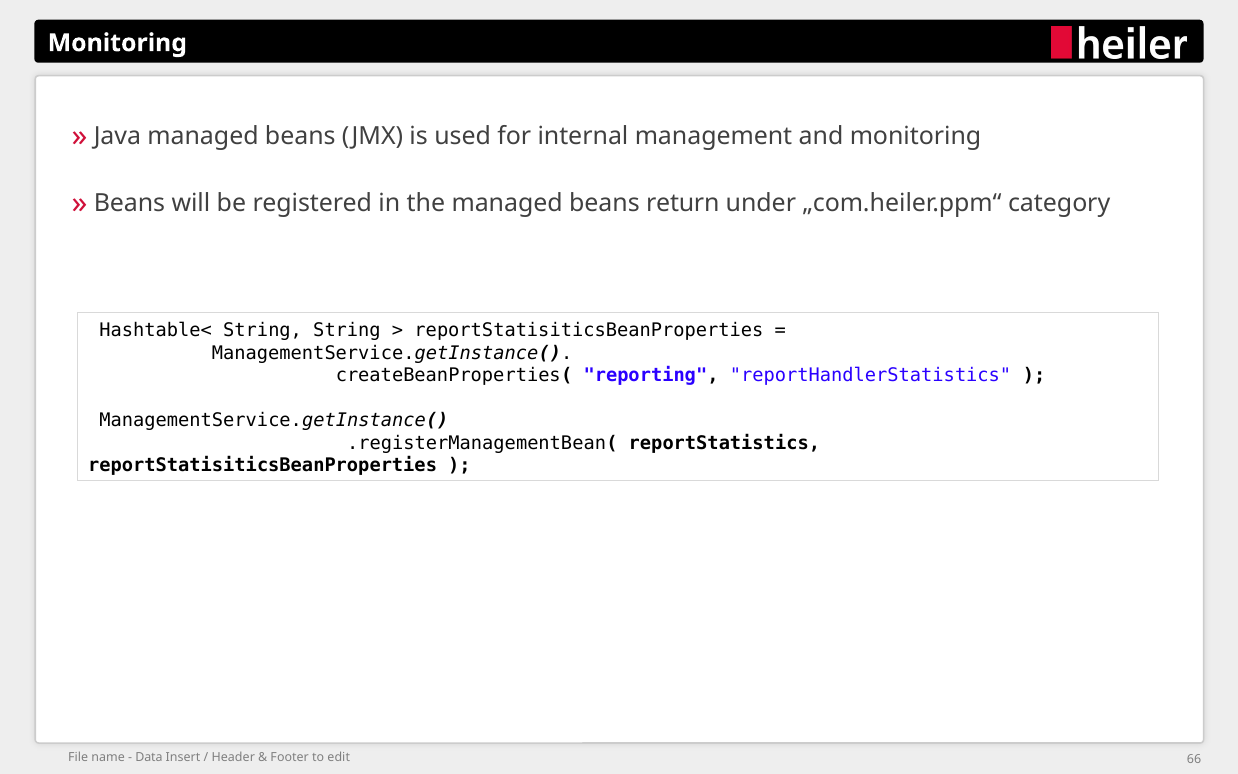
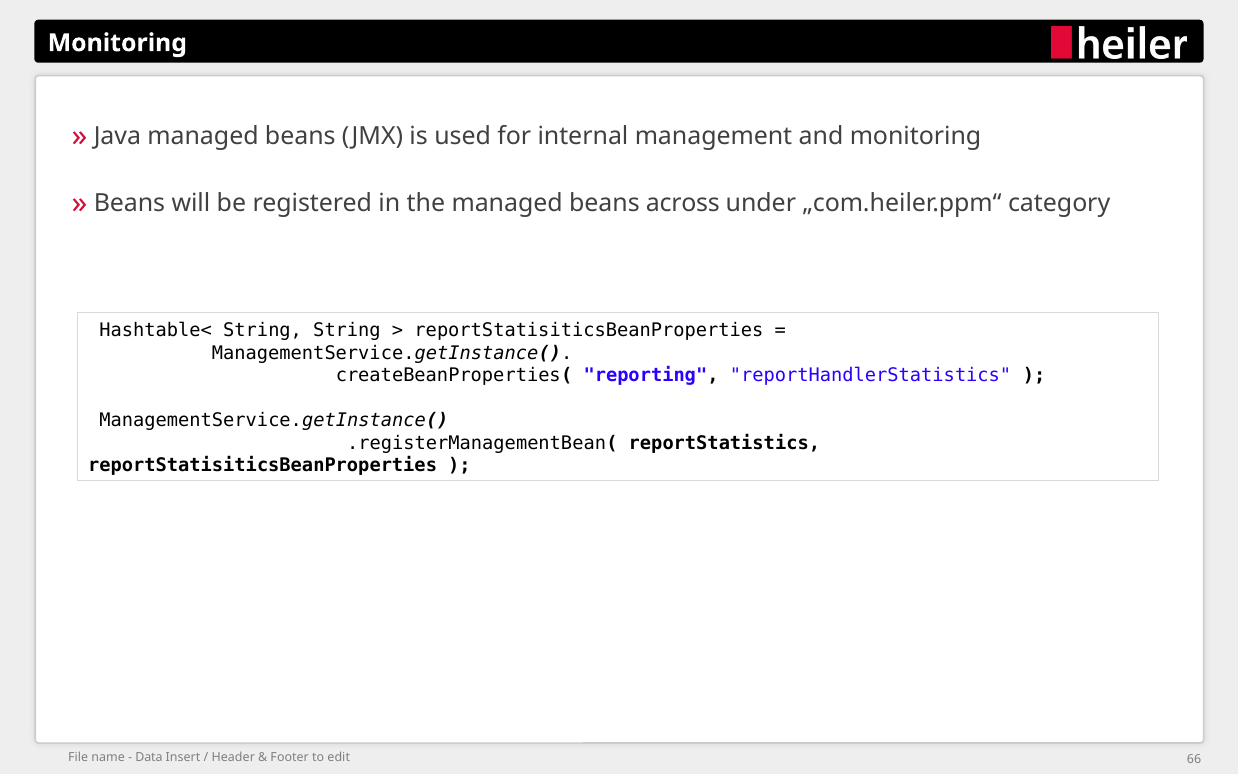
return: return -> across (683, 203)
